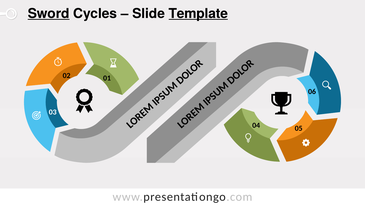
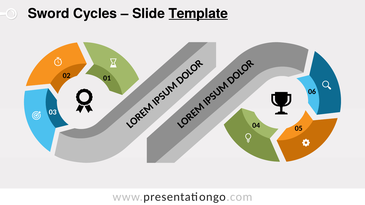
Sword underline: present -> none (49, 14)
